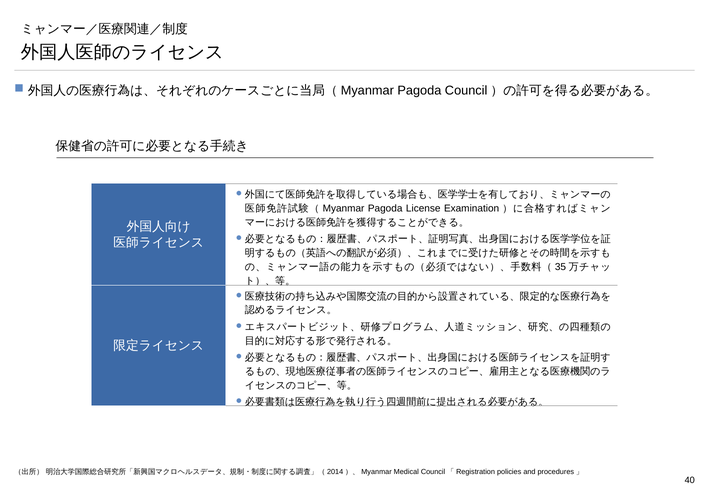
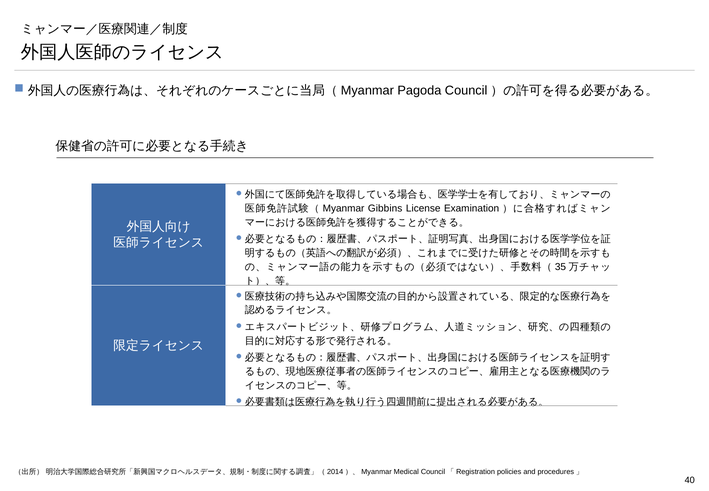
Pagoda: Pagoda -> Gibbins (385, 208)
